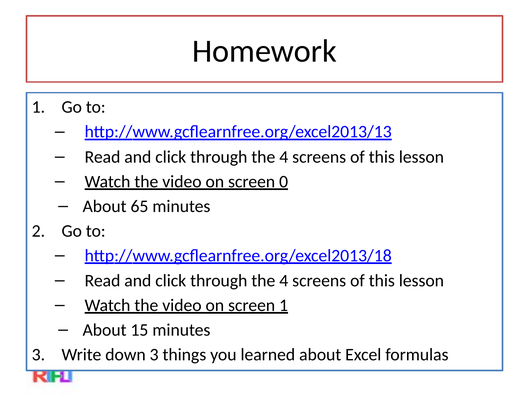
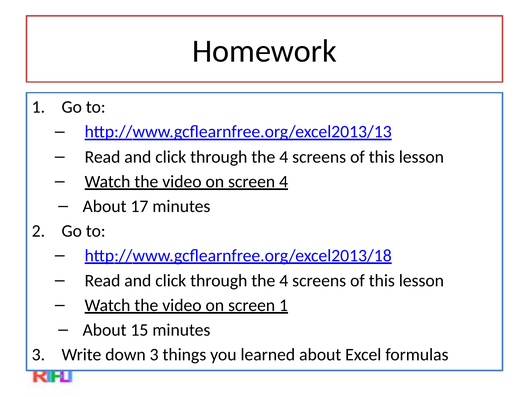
screen 0: 0 -> 4 (284, 181)
65: 65 -> 17 (139, 206)
